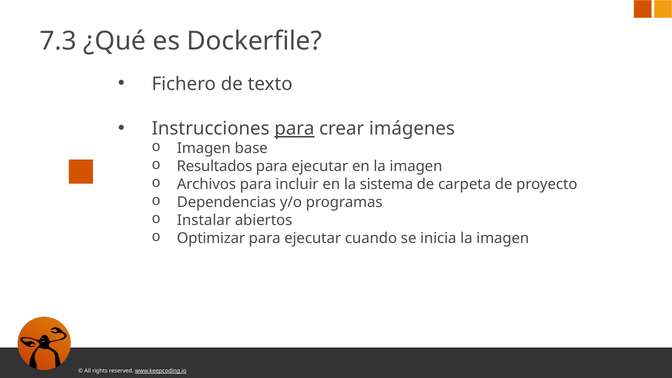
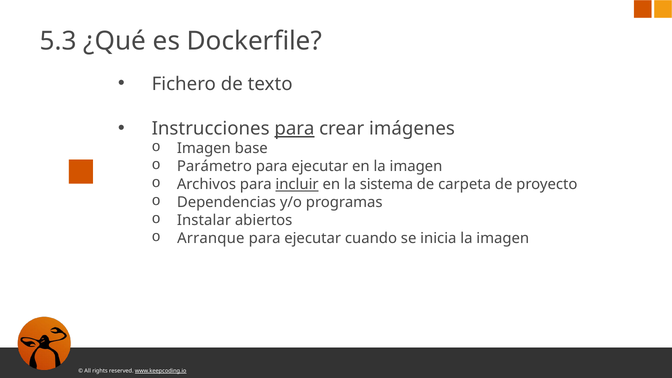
7.3: 7.3 -> 5.3 (58, 41)
Resultados: Resultados -> Parámetro (214, 166)
incluir underline: none -> present (297, 184)
Optimizar: Optimizar -> Arranque (211, 238)
